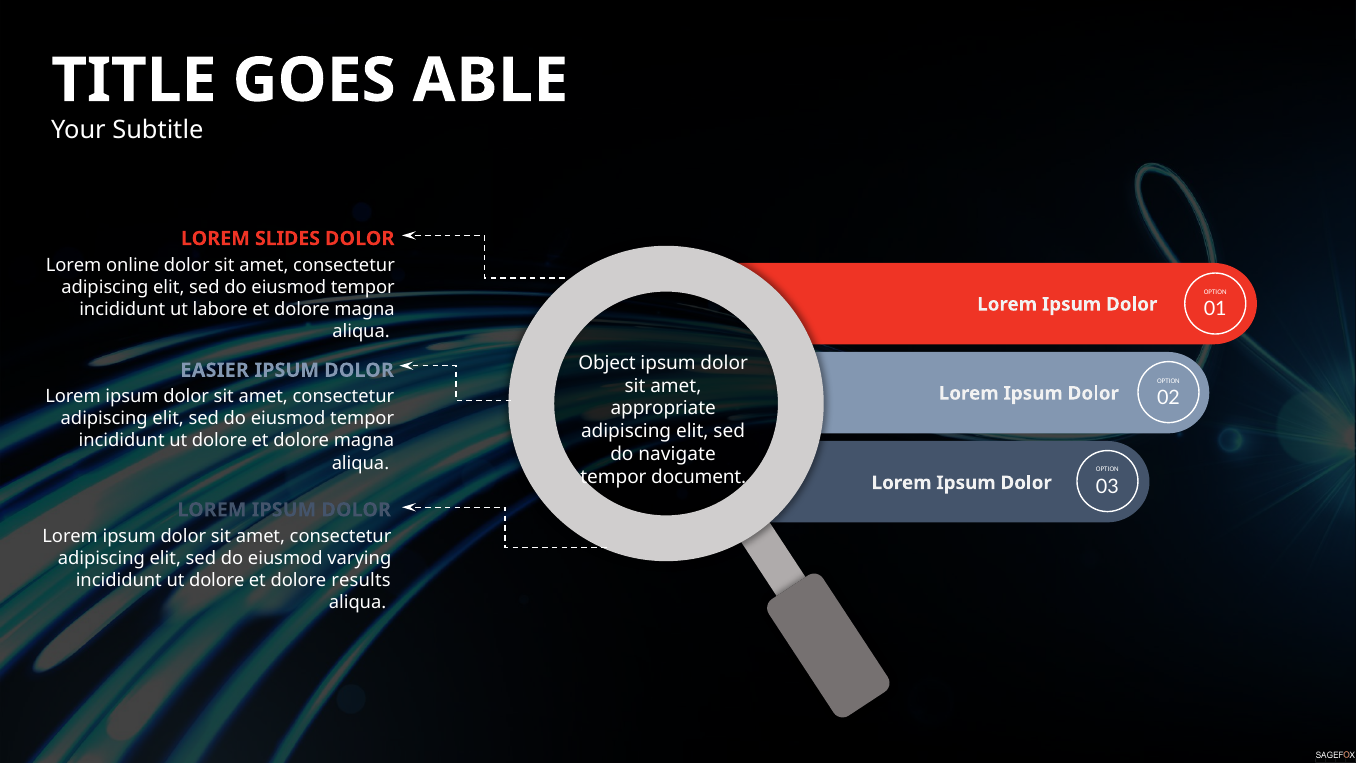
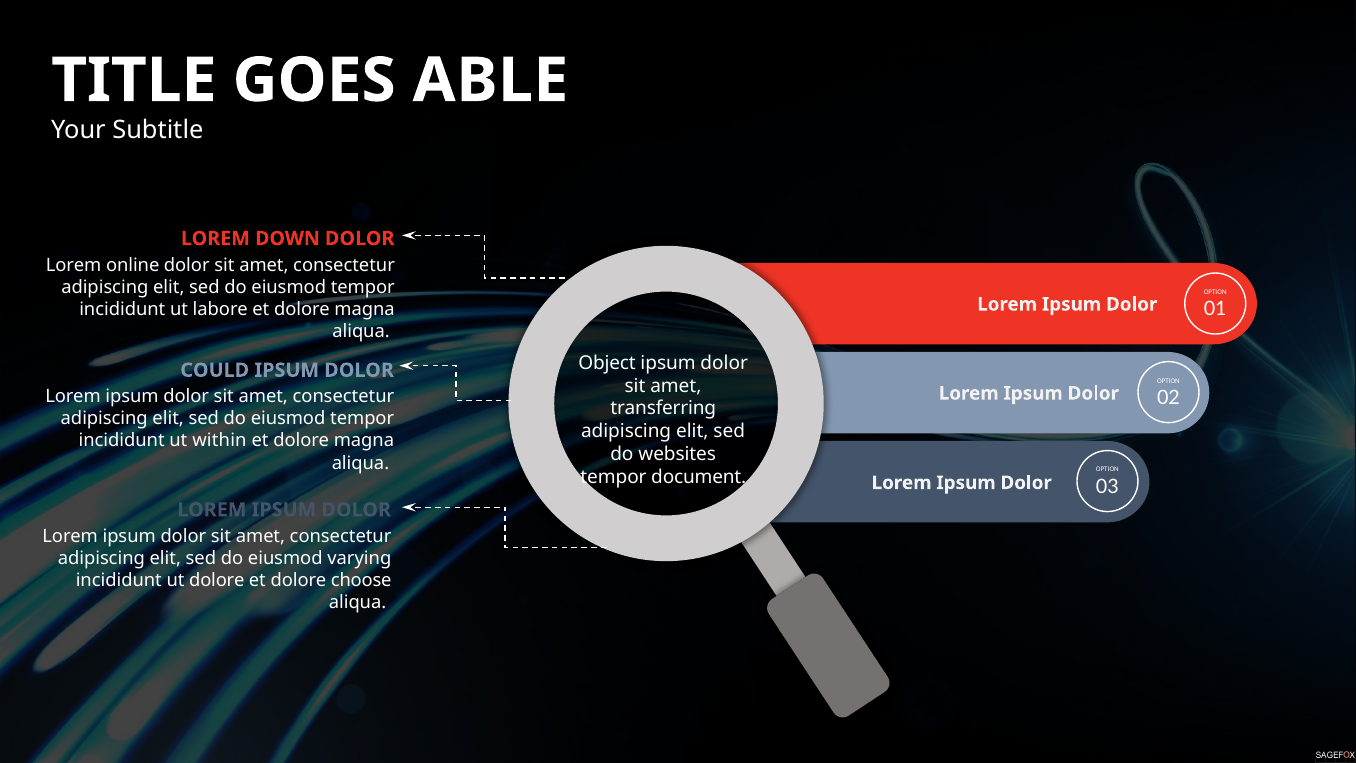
SLIDES: SLIDES -> DOWN (288, 238)
EASIER: EASIER -> COULD (215, 370)
appropriate: appropriate -> transferring (663, 408)
dolore: dolore -> within (219, 441)
navigate: navigate -> websites (677, 454)
results: results -> choose (361, 580)
